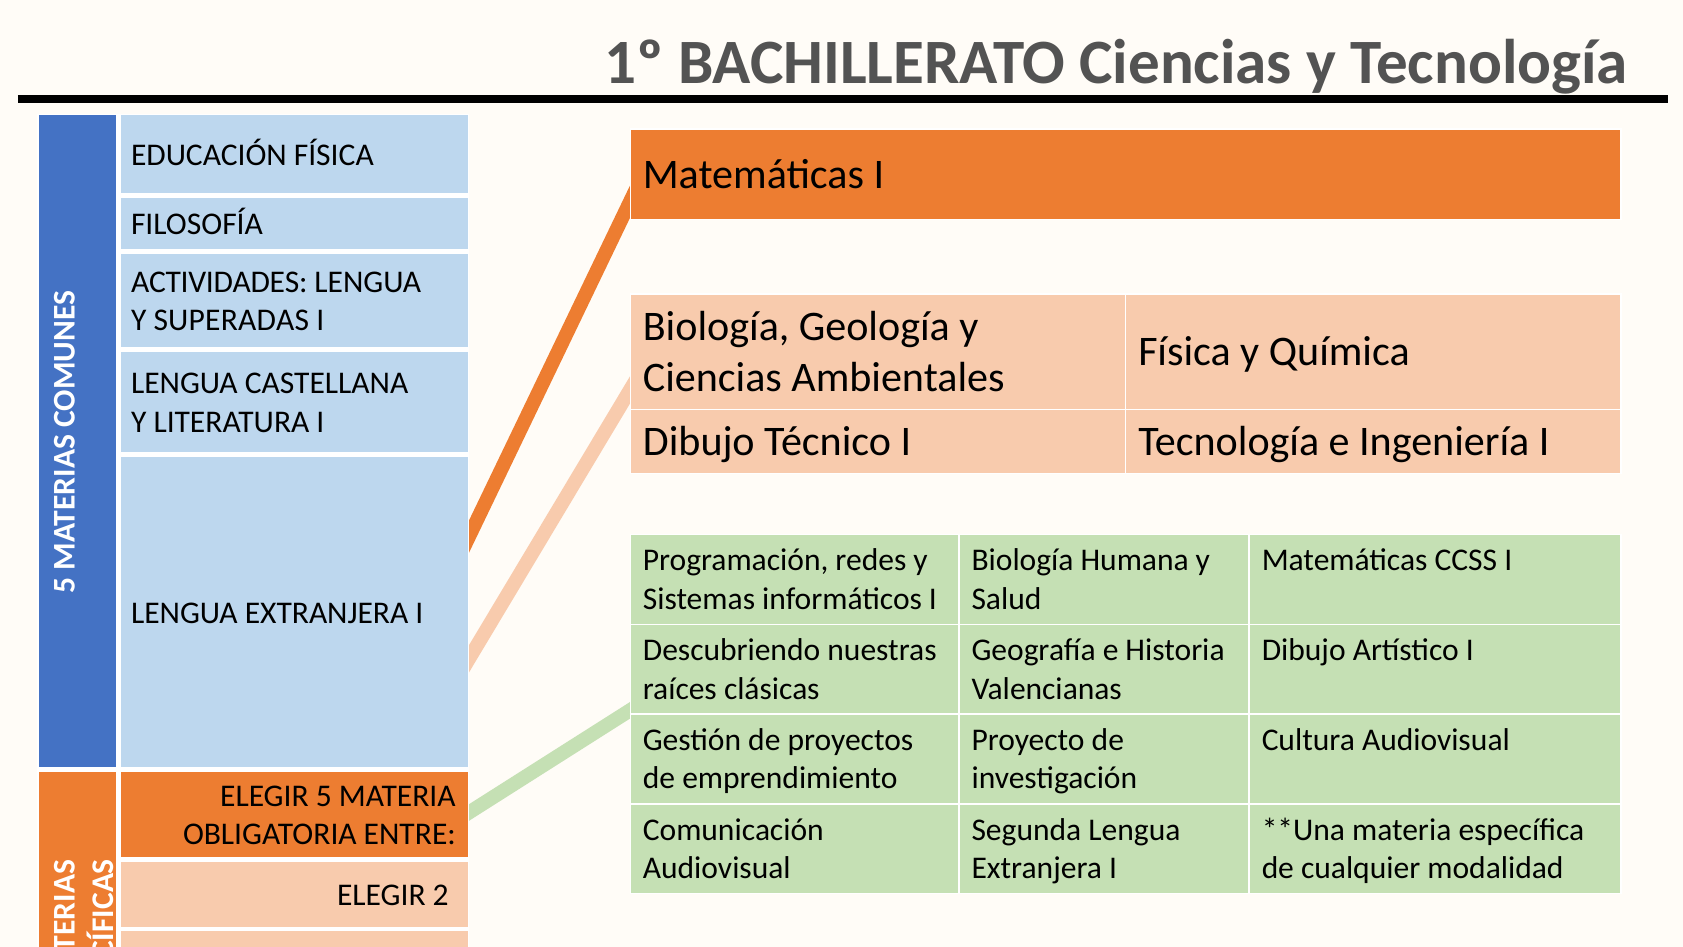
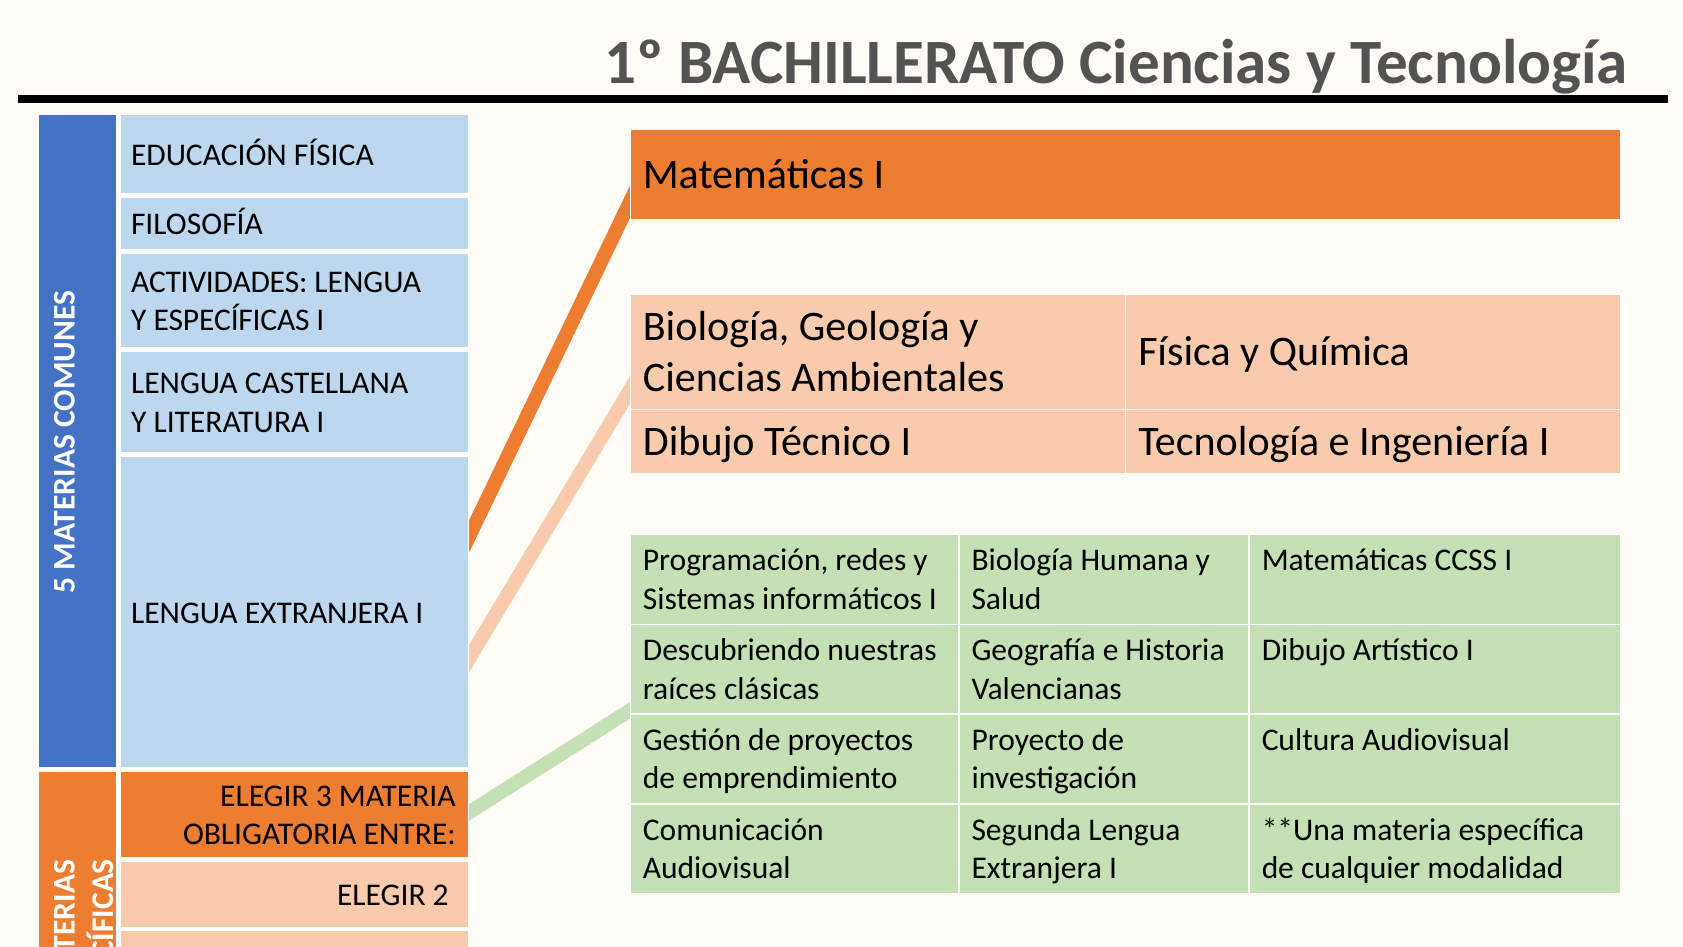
SUPERADAS: SUPERADAS -> ESPECÍFICAS (232, 320)
ELEGIR 5: 5 -> 3 (324, 795)
